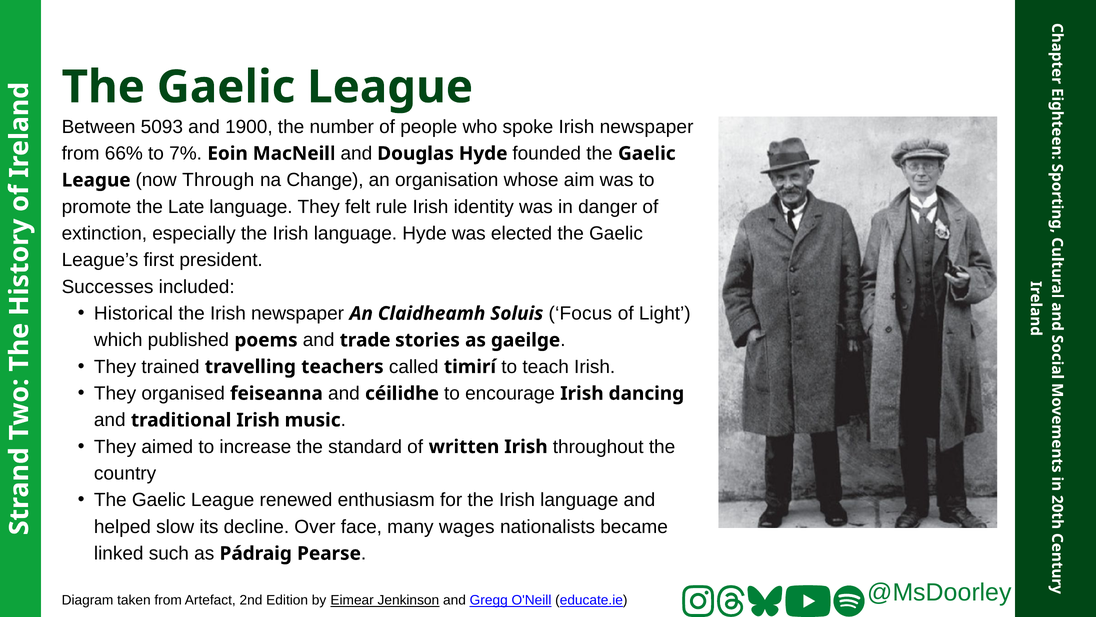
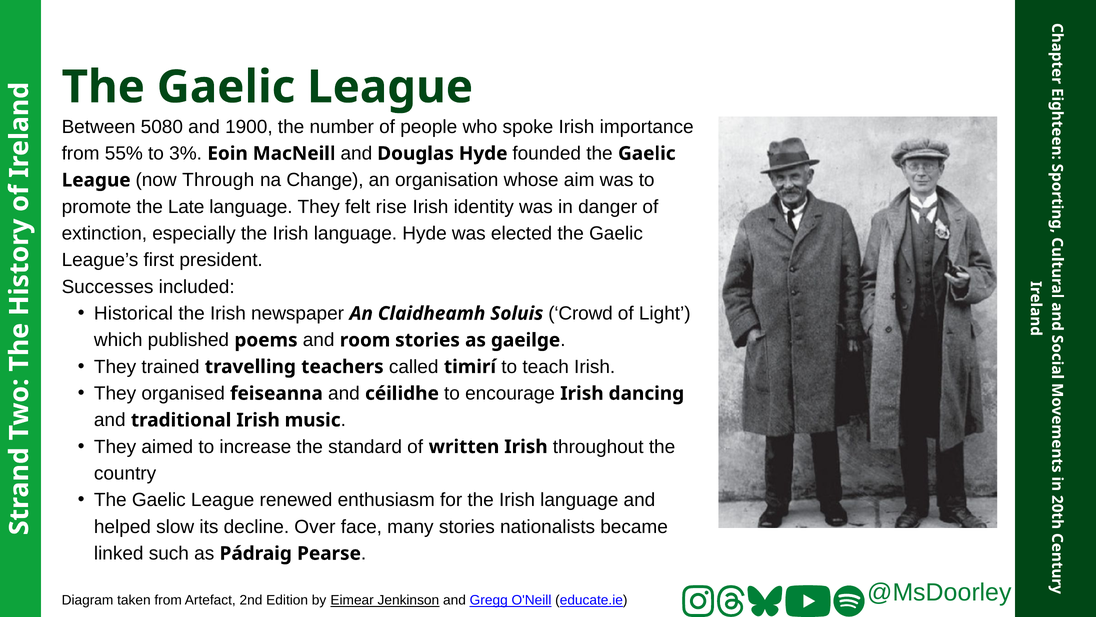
5093: 5093 -> 5080 (162, 127)
spoke Irish newspaper: newspaper -> importance (647, 127)
66%: 66% -> 55% (124, 153)
7%: 7% -> 3% (186, 153)
rule: rule -> rise (391, 207)
Focus: Focus -> Crowd (581, 313)
trade: trade -> room (365, 340)
many wages: wages -> stories (467, 526)
